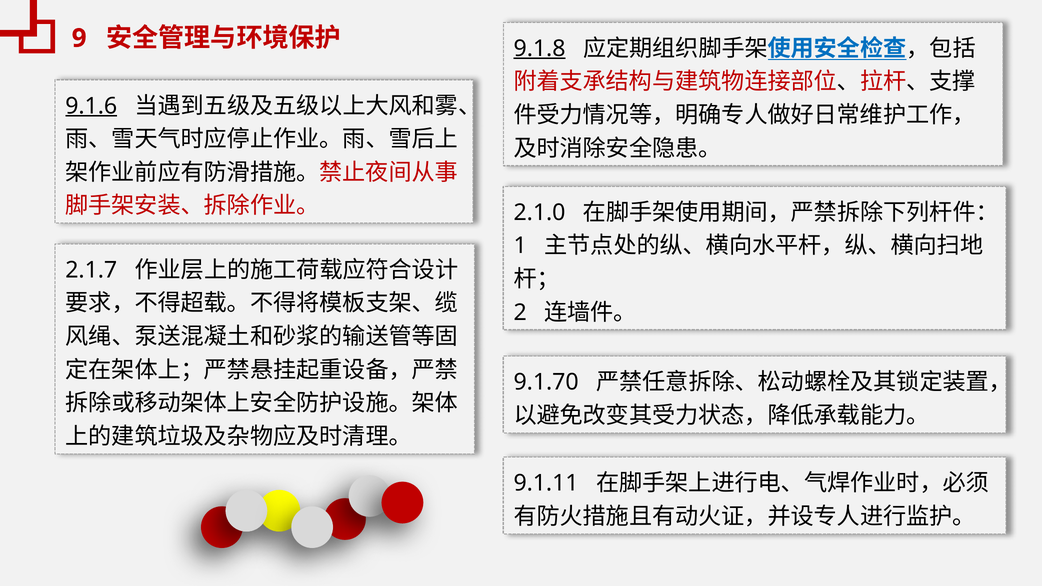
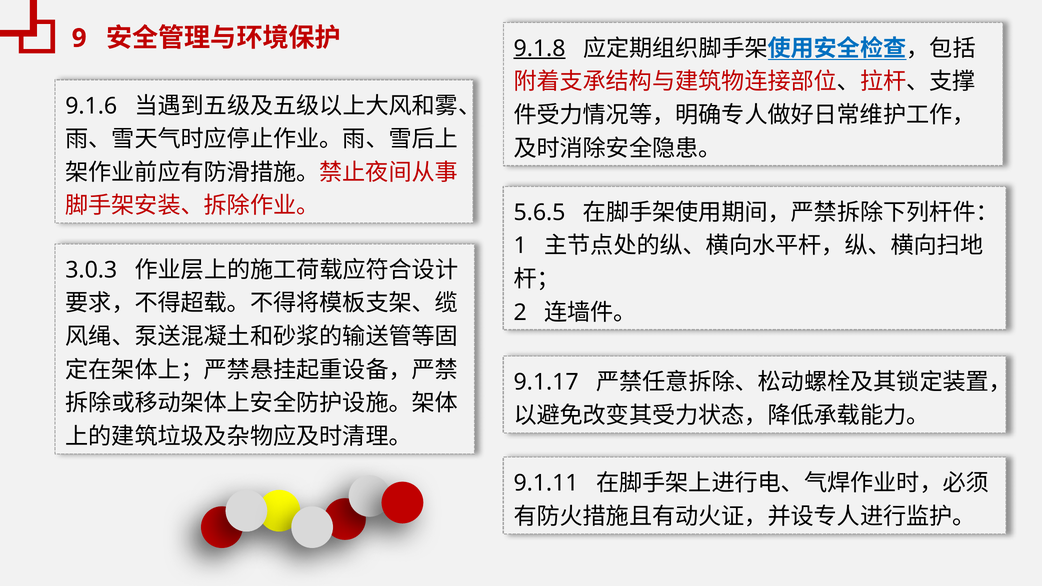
9.1.6 underline: present -> none (91, 106)
2.1.0: 2.1.0 -> 5.6.5 (539, 213)
2.1.7: 2.1.7 -> 3.0.3 (91, 270)
9.1.70: 9.1.70 -> 9.1.17 (546, 382)
